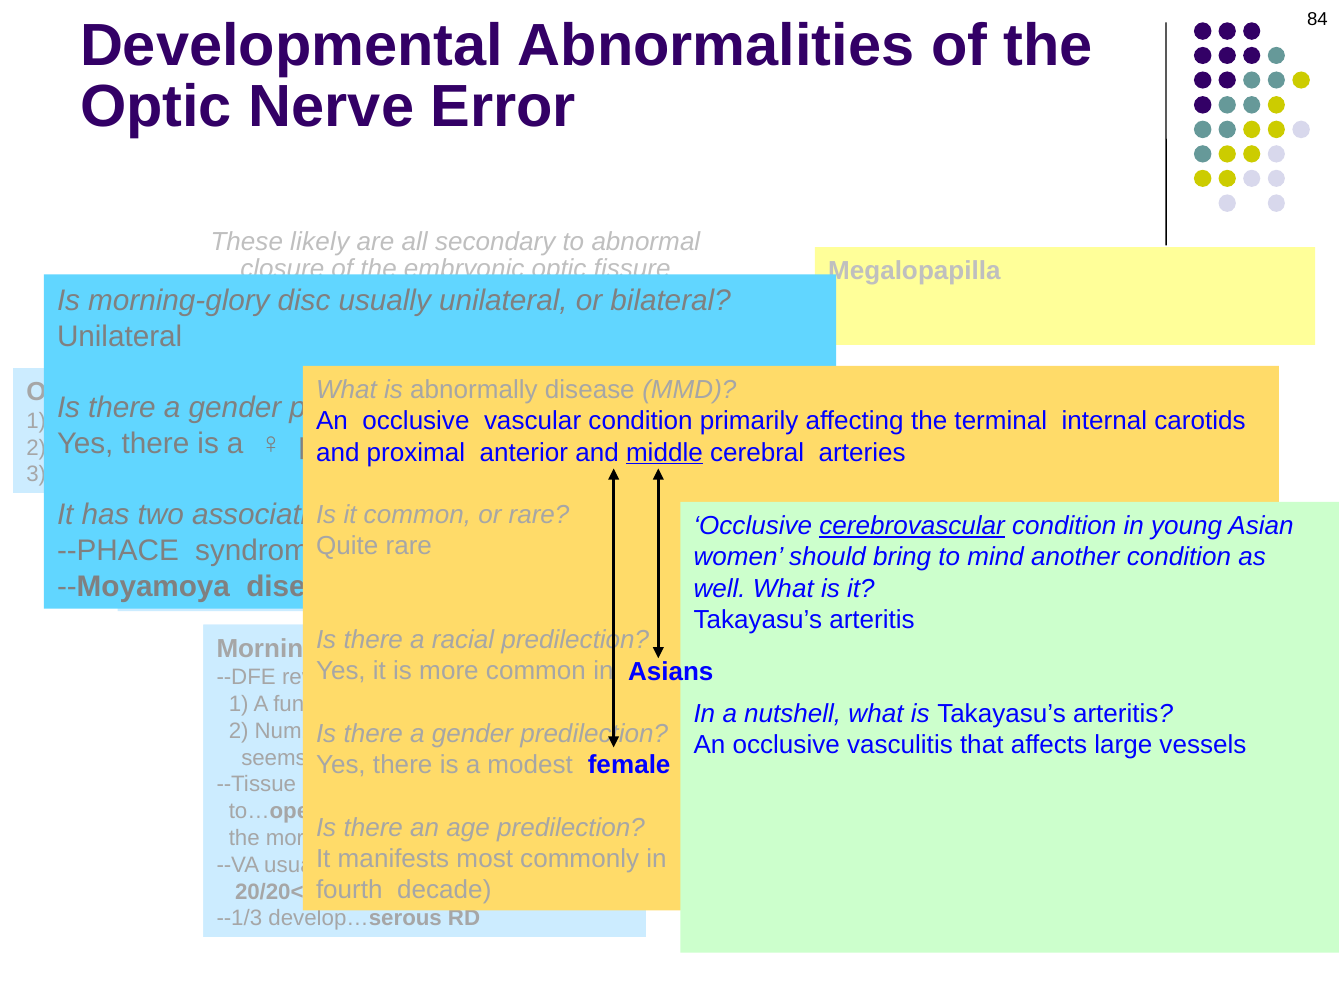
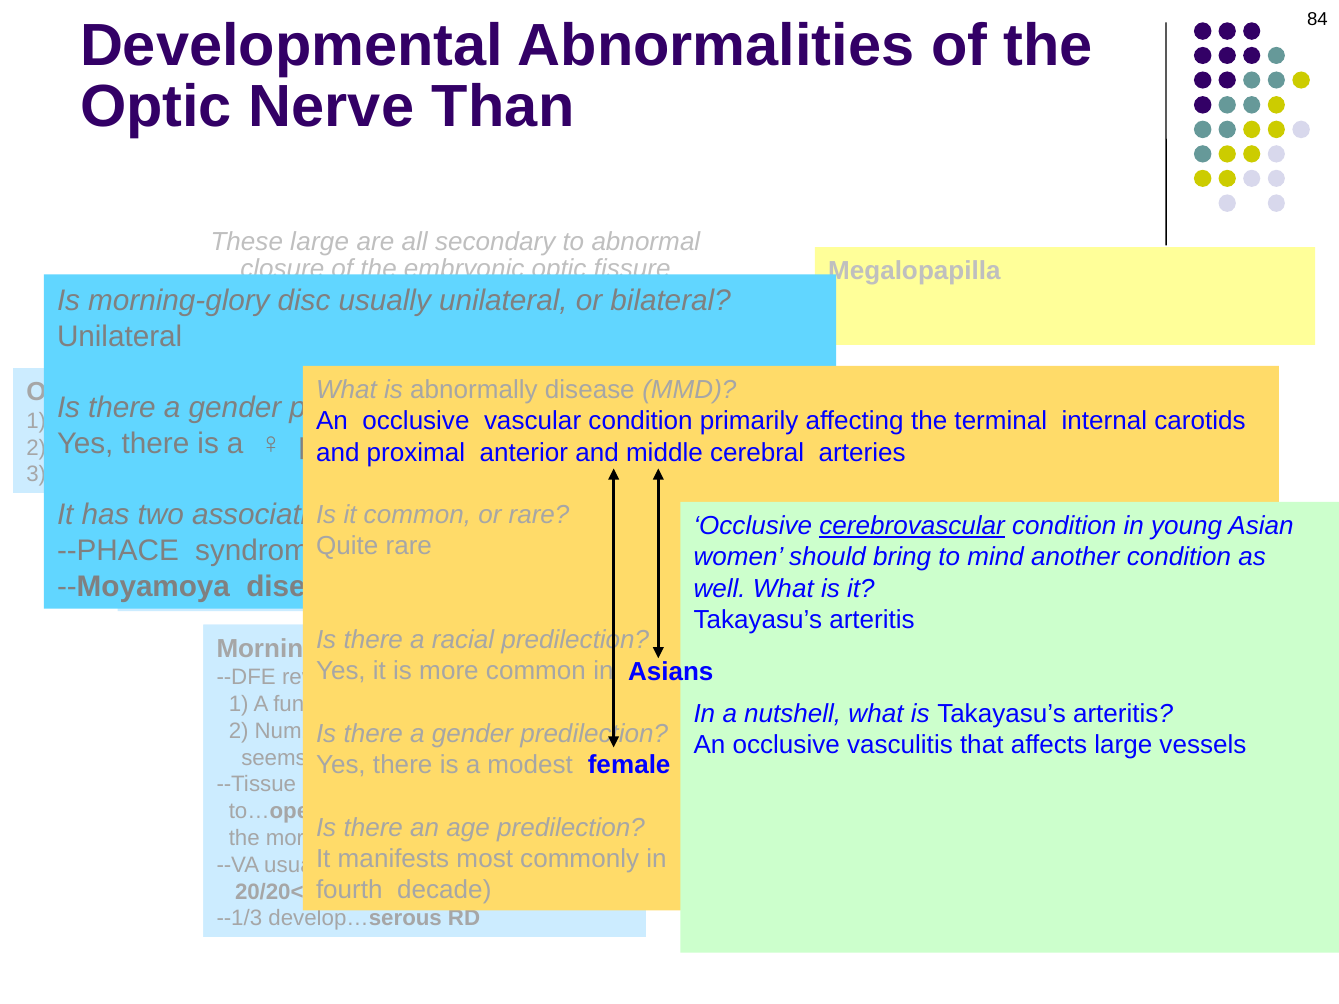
Error: Error -> Than (503, 107)
These likely: likely -> large (320, 242)
middle underline: present -> none (664, 453)
